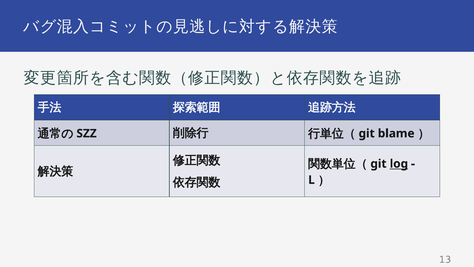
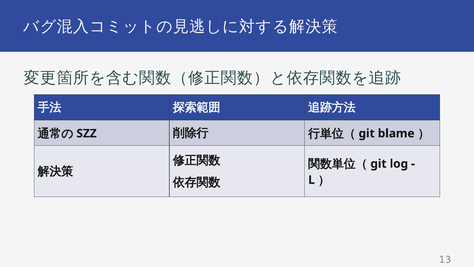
log underline: present -> none (399, 164)
